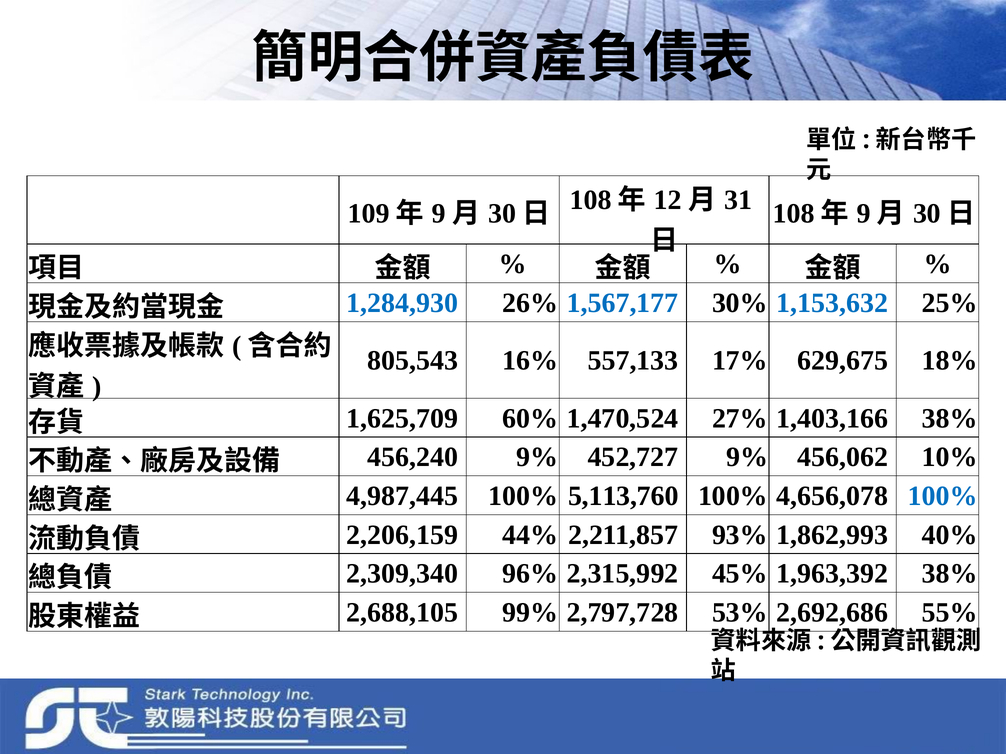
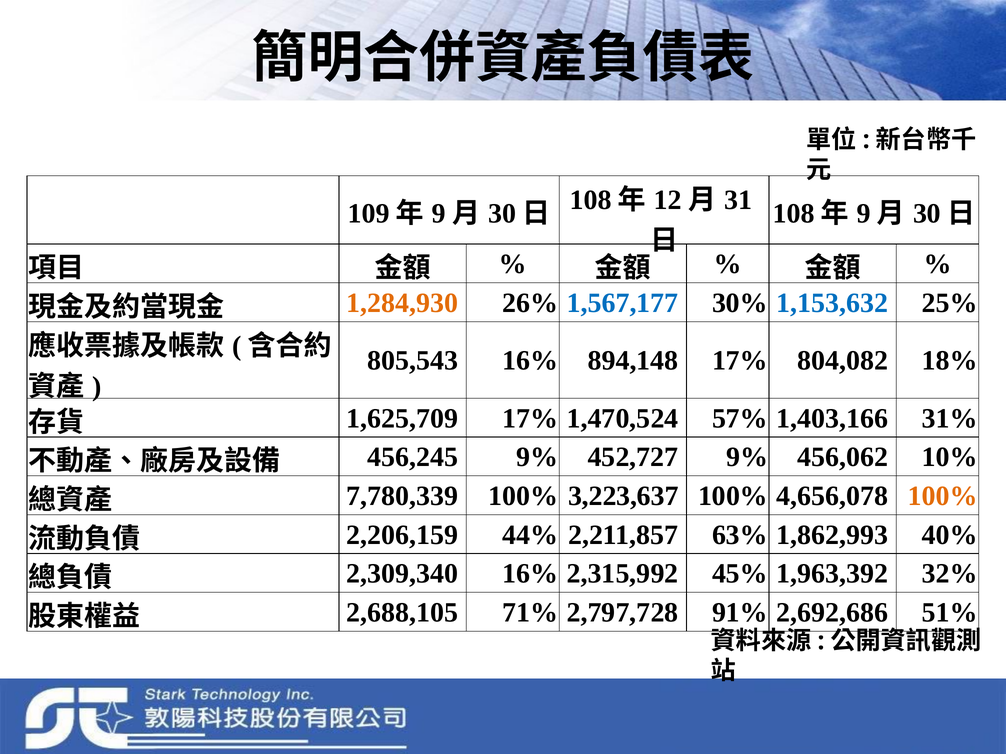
1,284,930 colour: blue -> orange (402, 303)
557,133: 557,133 -> 894,148 (633, 361)
629,675: 629,675 -> 804,082 (843, 361)
1,625,709 60%: 60% -> 17% (530, 419)
27%: 27% -> 57% (740, 419)
1,403,166 38%: 38% -> 31% (950, 419)
456,240: 456,240 -> 456,245 (413, 457)
4,987,445: 4,987,445 -> 7,780,339 (402, 496)
5,113,760: 5,113,760 -> 3,223,637 (623, 496)
100% colour: blue -> orange (943, 496)
93%: 93% -> 63% (740, 535)
2,309,340 96%: 96% -> 16% (530, 574)
1,963,392 38%: 38% -> 32% (950, 574)
99%: 99% -> 71% (530, 613)
53%: 53% -> 91% (740, 613)
55%: 55% -> 51% (950, 613)
